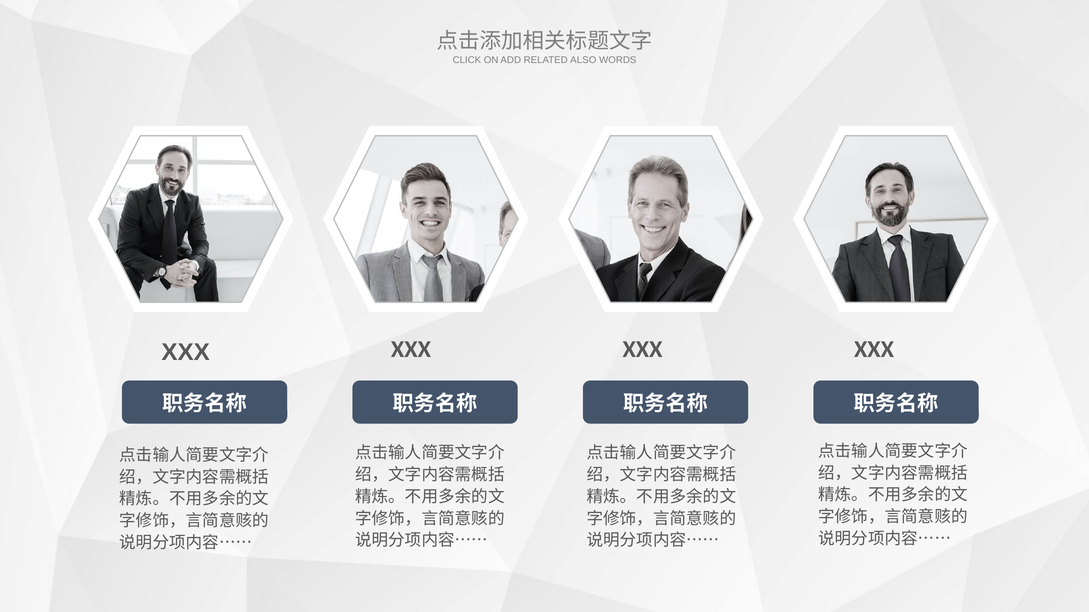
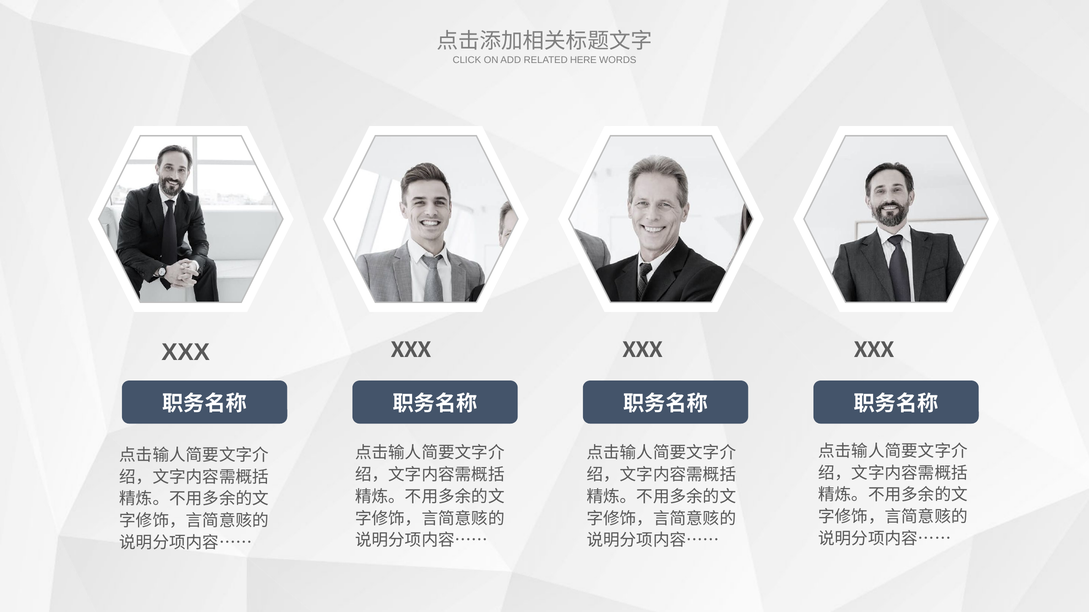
ALSO: ALSO -> HERE (583, 60)
